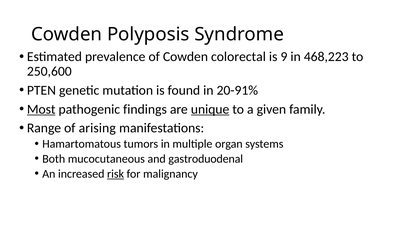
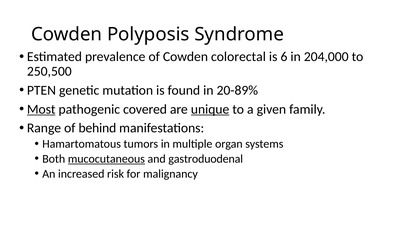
9: 9 -> 6 (284, 57)
468,223: 468,223 -> 204,000 (326, 57)
250,600: 250,600 -> 250,500 (49, 72)
20-91%: 20-91% -> 20-89% (237, 90)
findings: findings -> covered (145, 109)
arising: arising -> behind (97, 128)
mucocutaneous underline: none -> present (106, 159)
risk underline: present -> none (116, 174)
